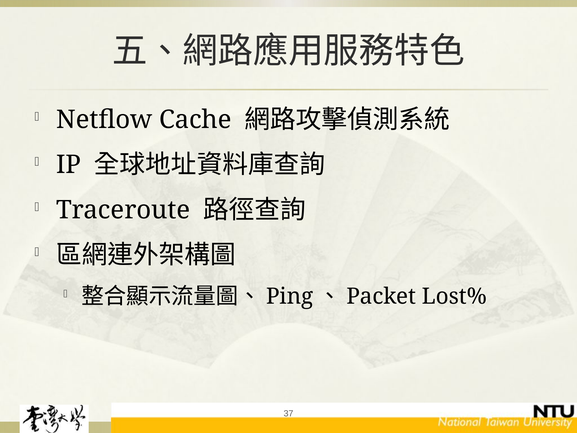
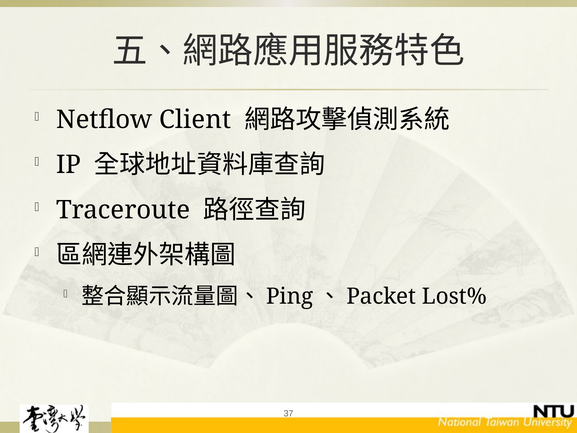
Cache: Cache -> Client (195, 119)
